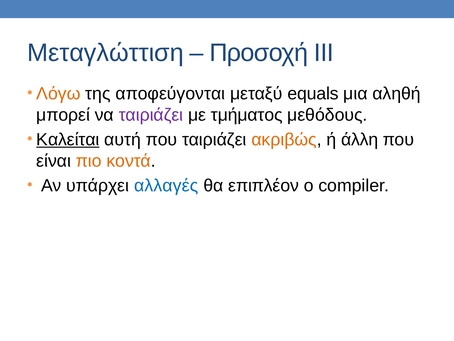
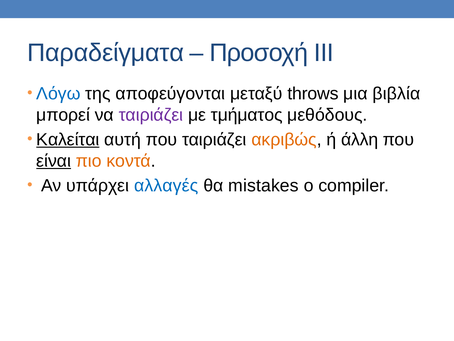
Μεταγλώττιση: Μεταγλώττιση -> Παραδείγματα (106, 53)
Λόγω colour: orange -> blue (58, 94)
equals: equals -> throws (313, 94)
αληθή: αληθή -> βιβλία (396, 94)
είναι underline: none -> present (54, 161)
επιπλέον: επιπλέον -> mistakes (264, 185)
